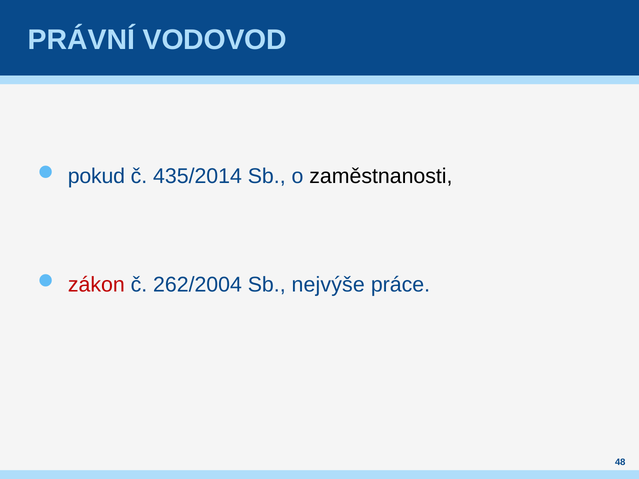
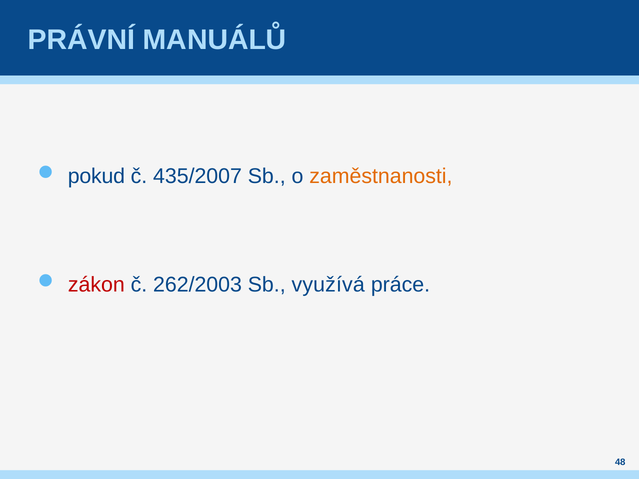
VODOVOD: VODOVOD -> MANUÁLŮ (215, 40)
435/2014: 435/2014 -> 435/2007 (198, 176)
zaměstnanosti colour: black -> orange (381, 176)
262/2004: 262/2004 -> 262/2003 (198, 285)
nejvýše: nejvýše -> využívá (328, 285)
